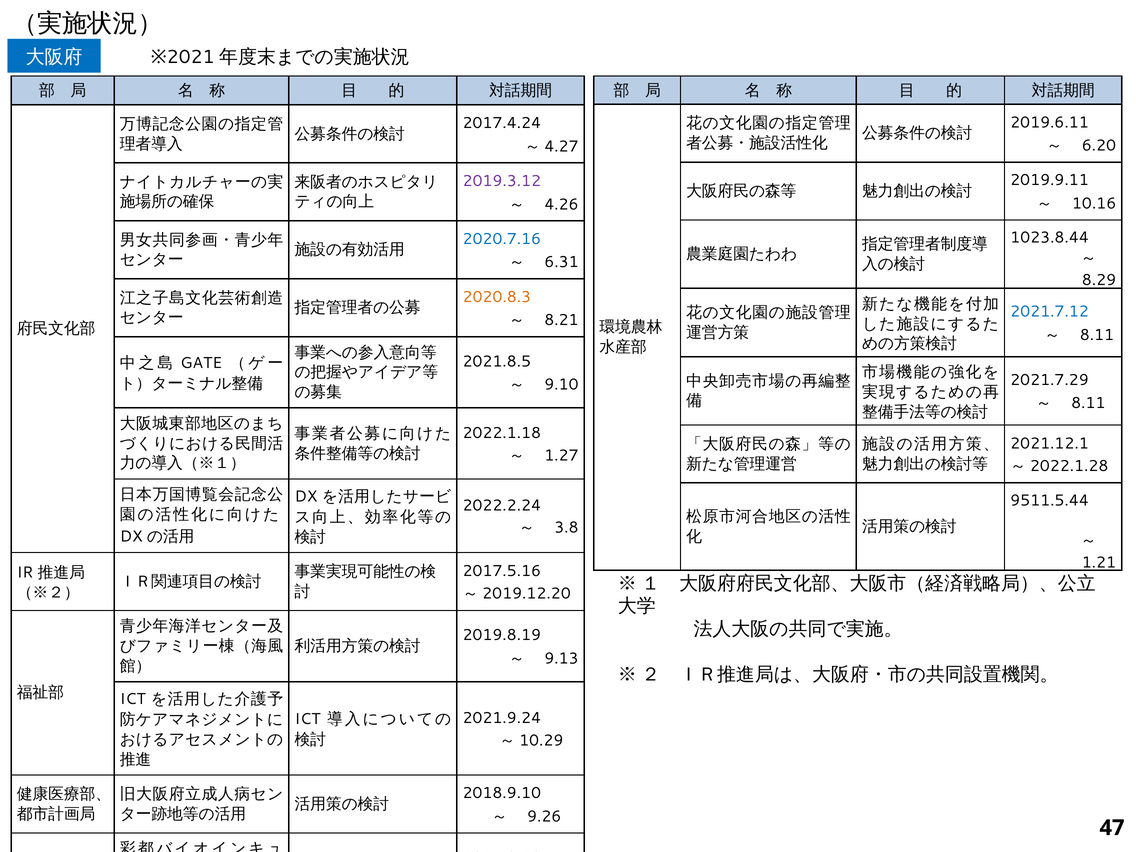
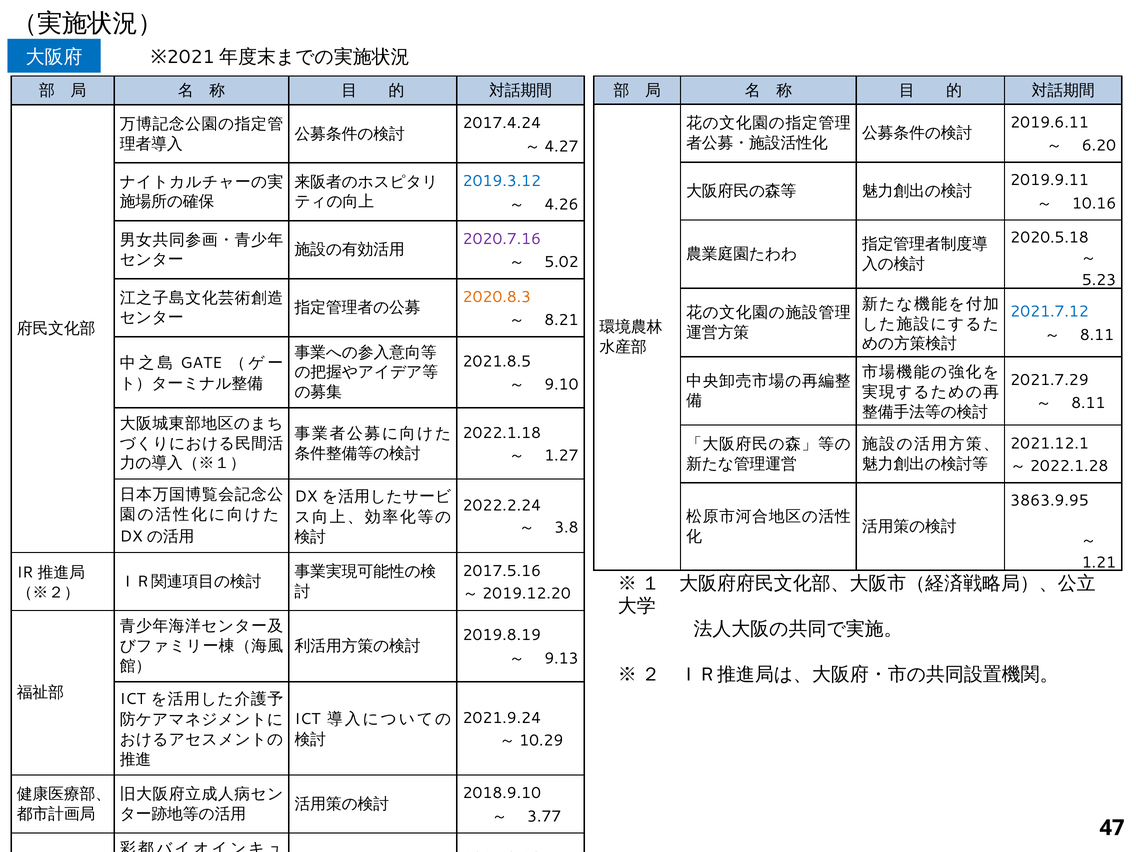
2019.3.12 colour: purple -> blue (502, 181)
1023.8.44: 1023.8.44 -> 2020.5.18 (1050, 238)
2020.7.16 colour: blue -> purple (502, 239)
6.31: 6.31 -> 5.02 (561, 262)
8.29: 8.29 -> 5.23 (1099, 280)
9511.5.44: 9511.5.44 -> 3863.9.95 (1050, 501)
9.26: 9.26 -> 3.77 (544, 817)
